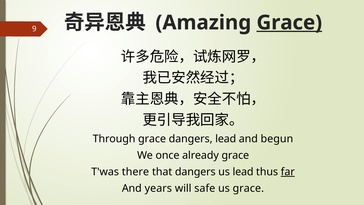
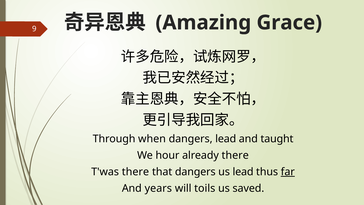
Grace underline: present -> none (289, 23)
Through grace: grace -> when (152, 139)
begun: begun -> taught (277, 139)
once: once -> hour (167, 155)
already grace: grace -> there (235, 155)
safe: safe -> toils (205, 188)
us grace: grace -> saved (248, 188)
